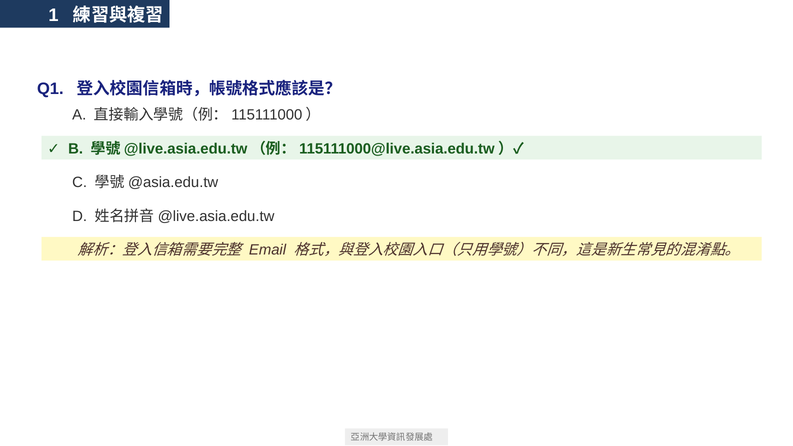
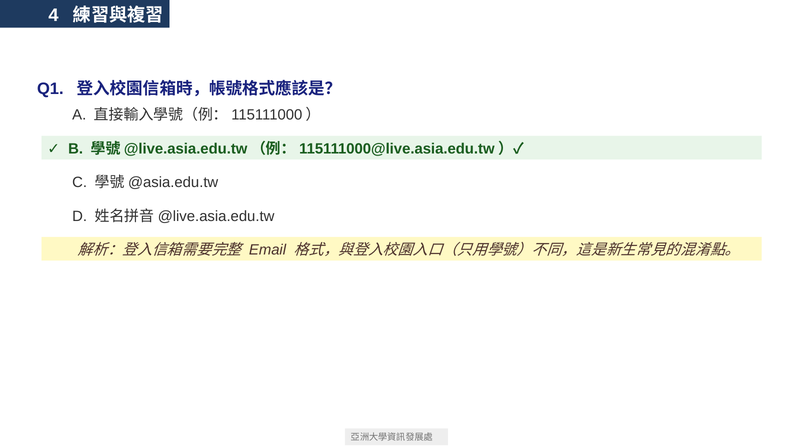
1: 1 -> 4 (53, 15)
